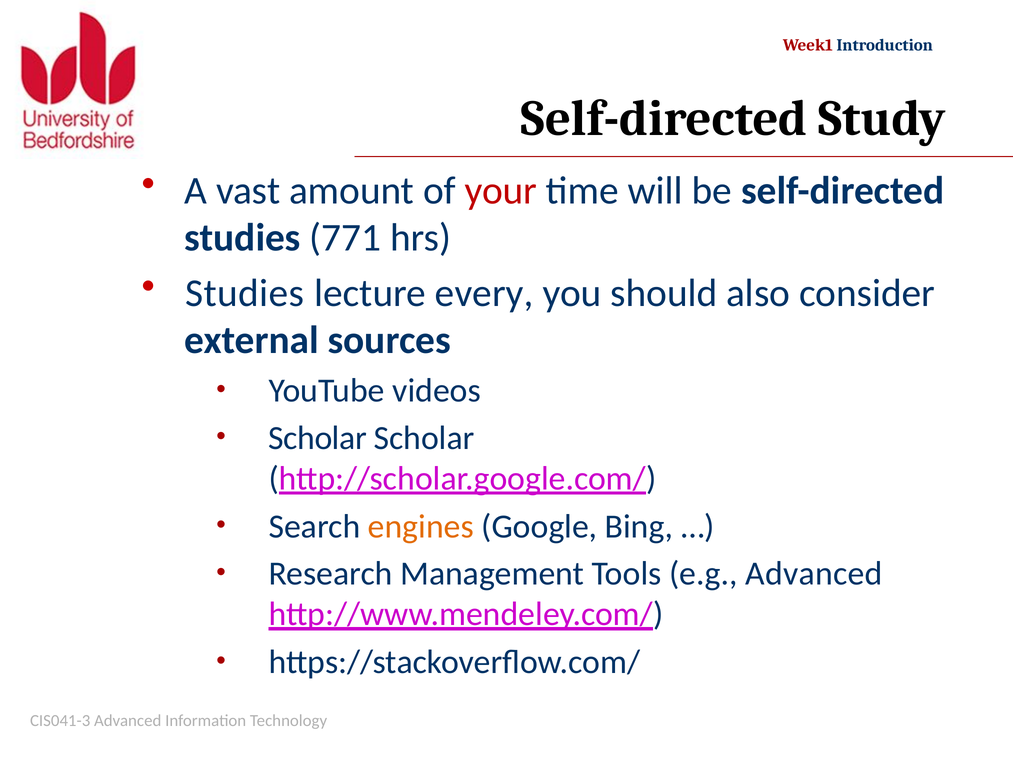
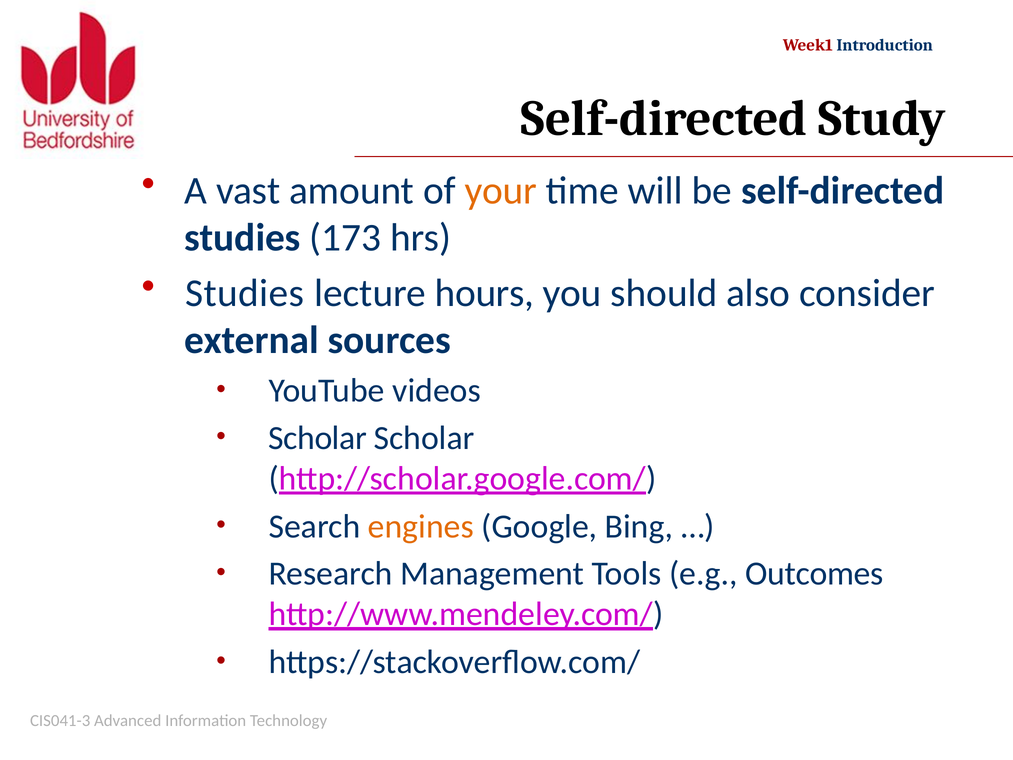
your colour: red -> orange (501, 190)
771: 771 -> 173 (345, 238)
every: every -> hours (485, 293)
e.g Advanced: Advanced -> Outcomes (814, 574)
